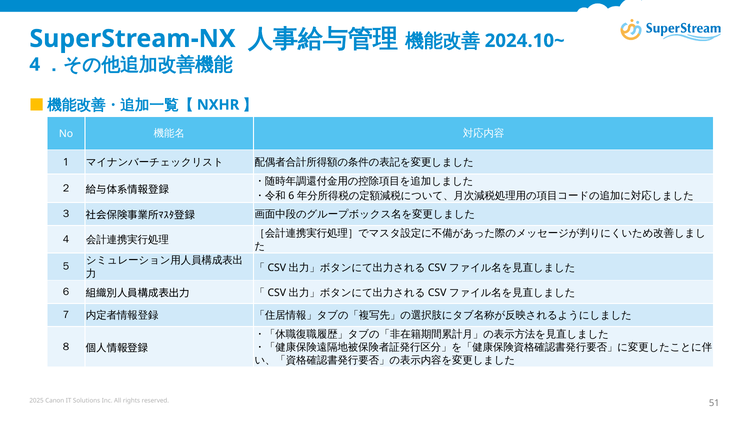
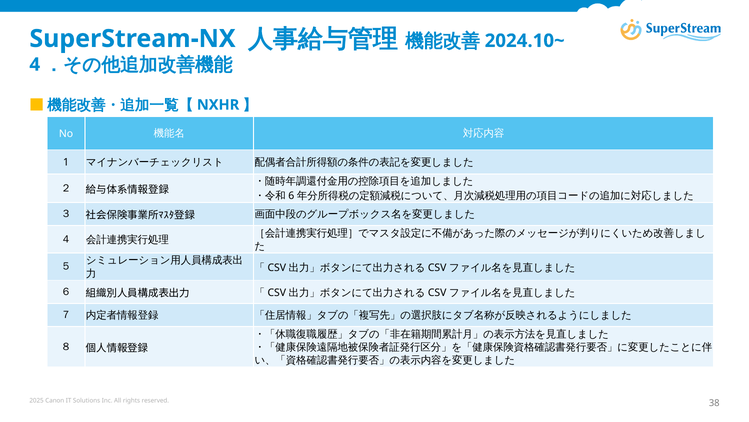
51: 51 -> 38 (714, 403)
